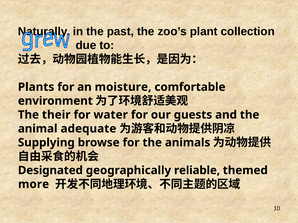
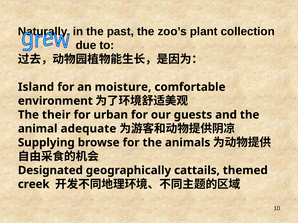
Plants: Plants -> Island (36, 87)
water: water -> urban (111, 115)
reliable: reliable -> cattails (197, 171)
more: more -> creek (34, 185)
